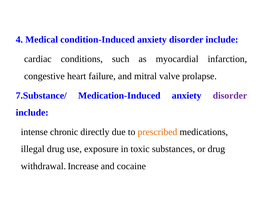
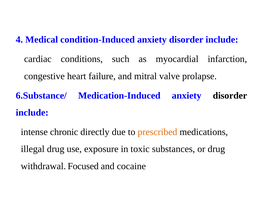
7.Substance/: 7.Substance/ -> 6.Substance/ (41, 96)
disorder colour: purple -> black (230, 96)
Increase: Increase -> Focused (83, 166)
